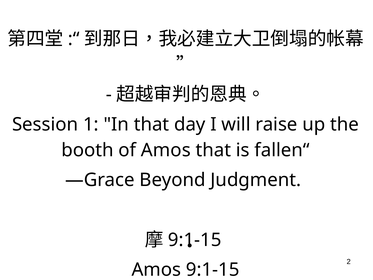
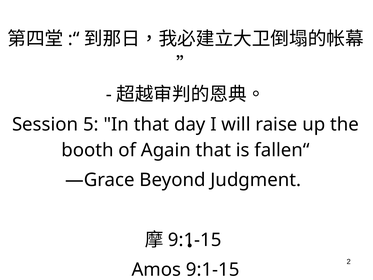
1: 1 -> 5 (91, 124)
of Amos: Amos -> Again (166, 150)
